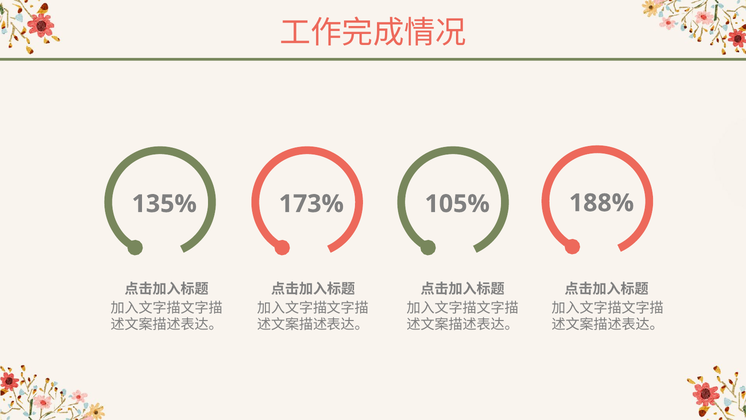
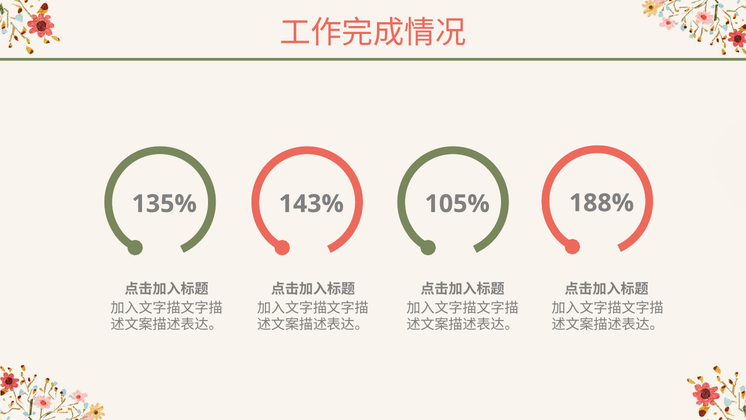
173%: 173% -> 143% (311, 204)
